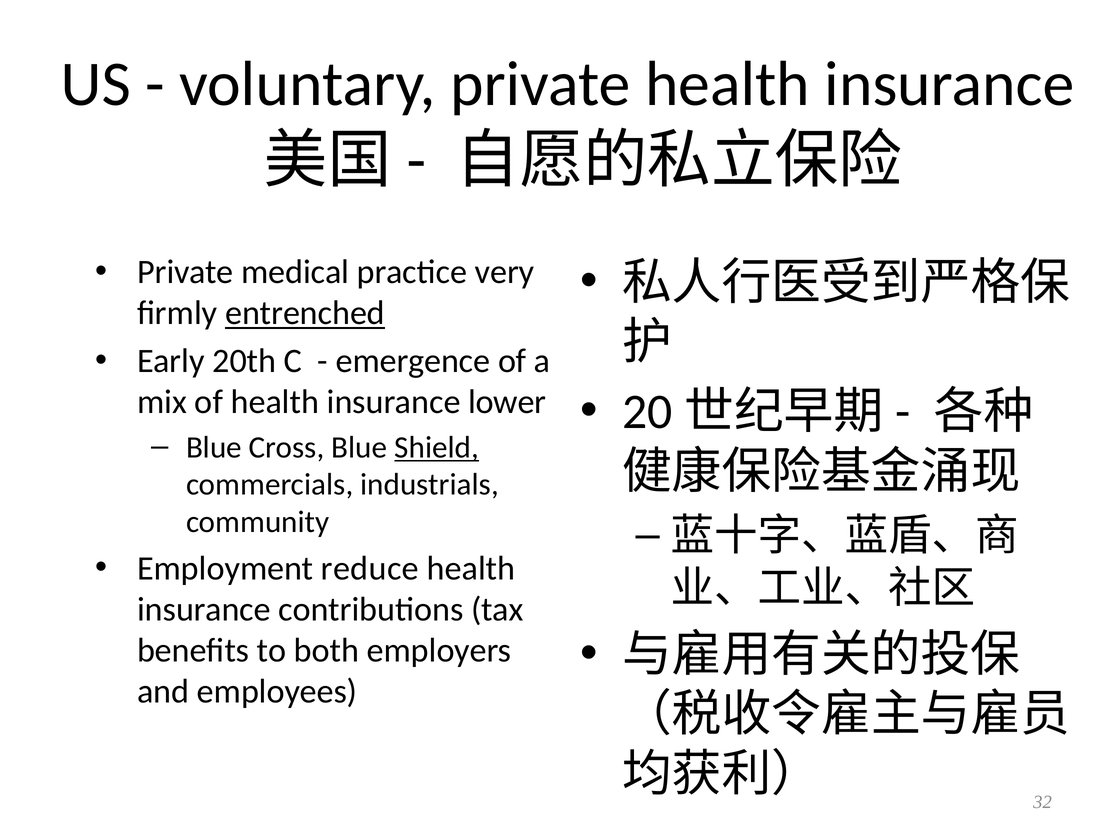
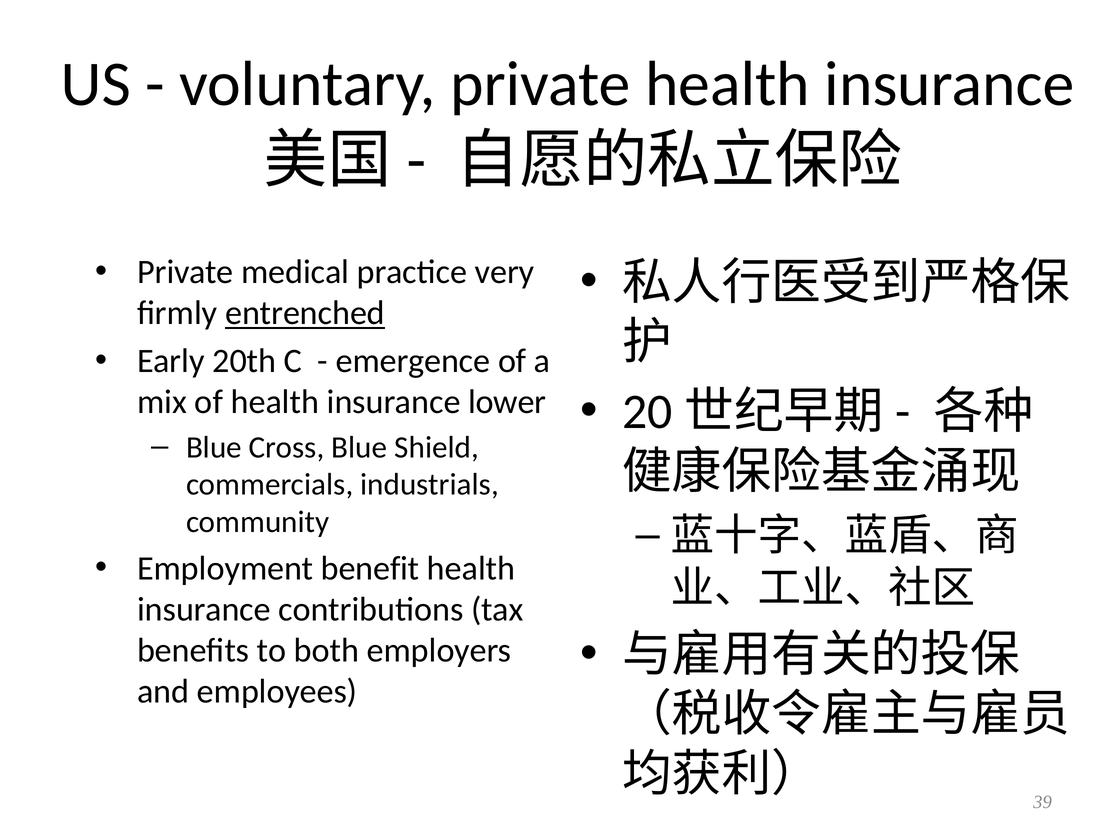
Shield underline: present -> none (437, 447)
reduce: reduce -> benefit (370, 568)
32: 32 -> 39 (1043, 801)
